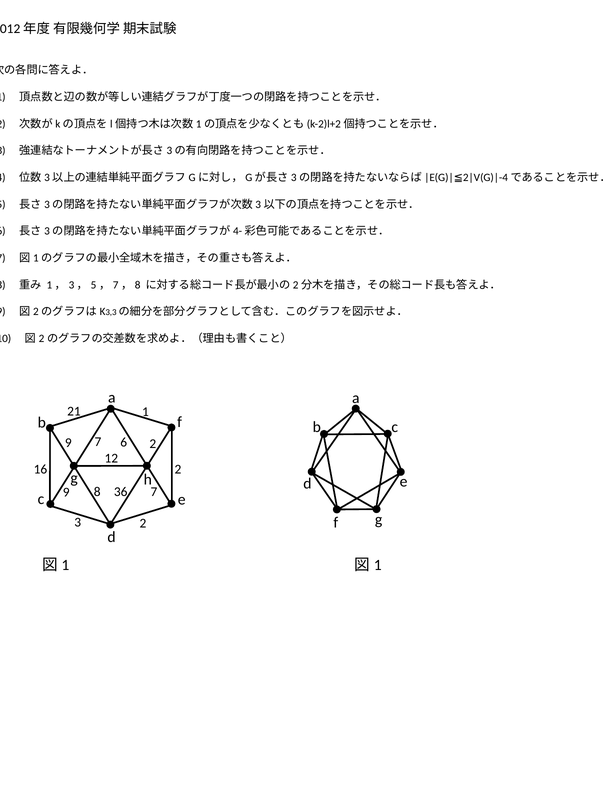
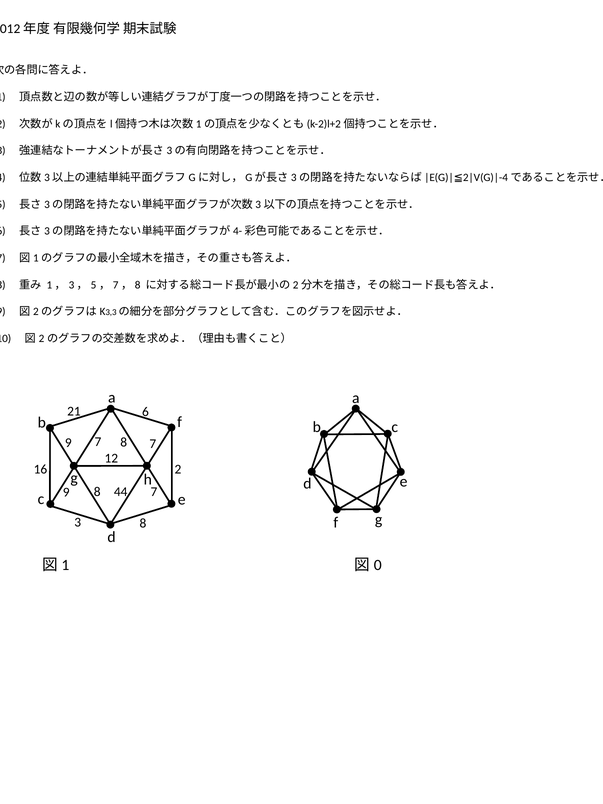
21 1: 1 -> 6 (145, 412)
7 6: 6 -> 8 (124, 442)
9 2: 2 -> 7 (153, 444)
36: 36 -> 44 (121, 492)
3 2: 2 -> 8 (143, 523)
1: 1 -> 0 (378, 565)
